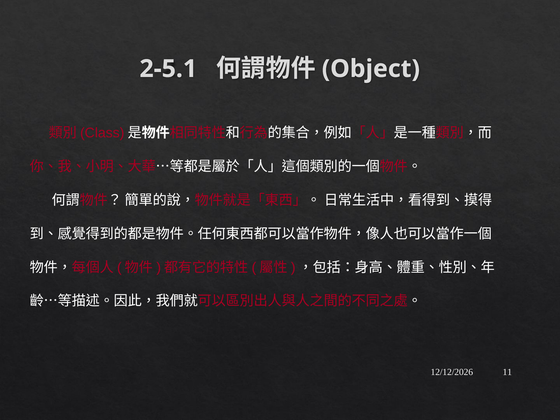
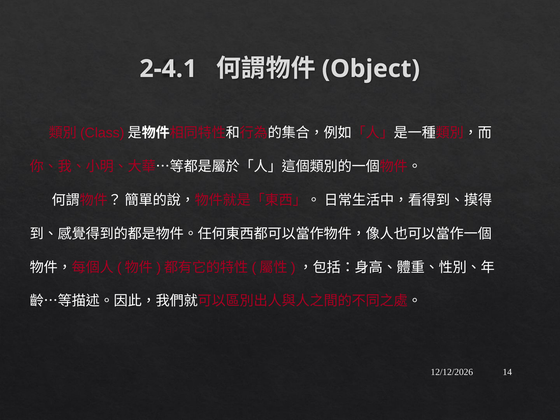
2-5.1: 2-5.1 -> 2-4.1 (168, 69)
11: 11 -> 14 (507, 372)
